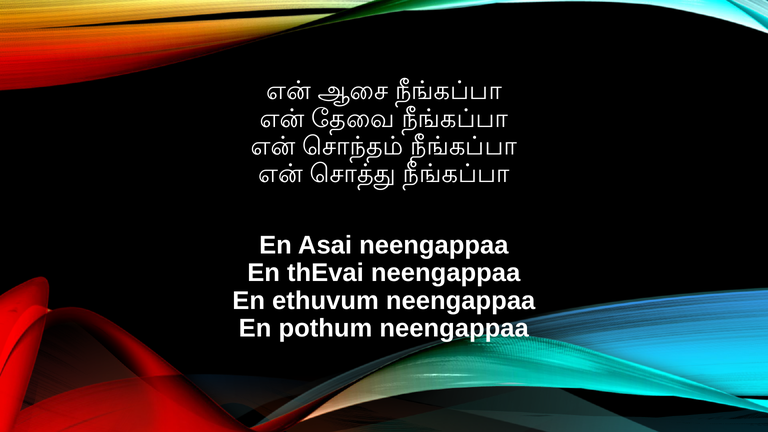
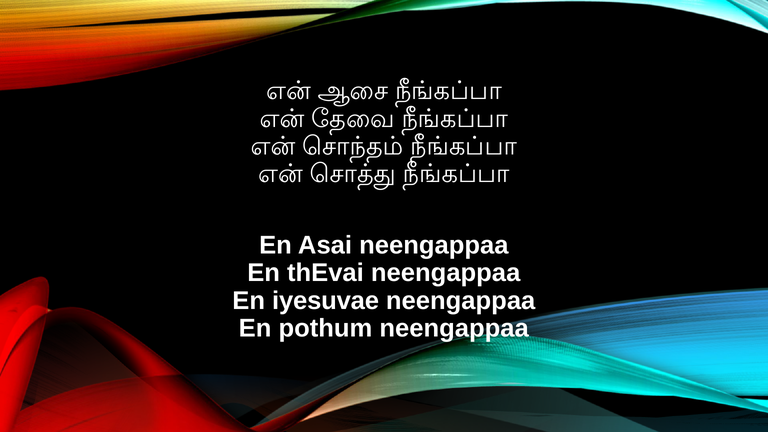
ethuvum: ethuvum -> iyesuvae (326, 301)
